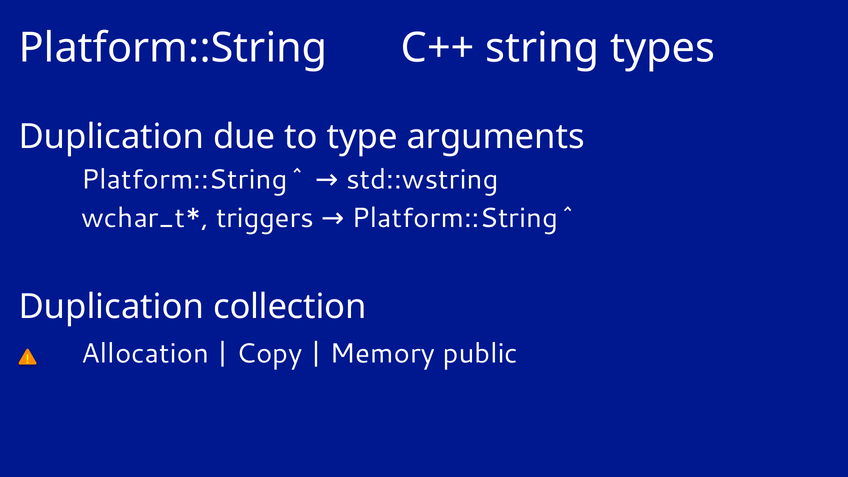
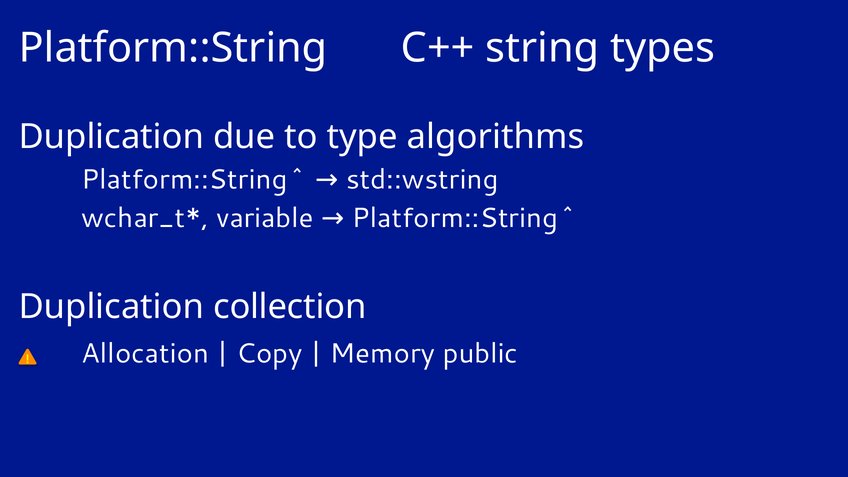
arguments: arguments -> algorithms (496, 137)
triggers: triggers -> variable (265, 218)
